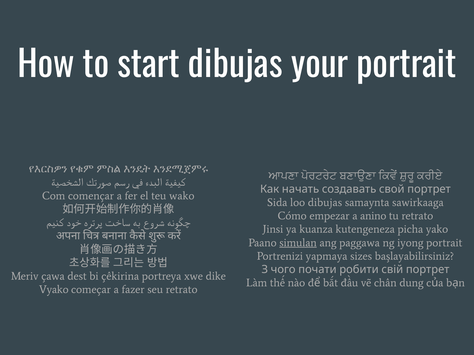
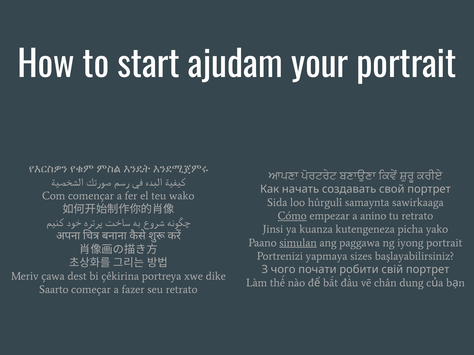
start dibujas: dibujas -> ajudam (235, 65)
loo dibujas: dibujas -> hûrgulî (325, 203)
Cómo underline: none -> present (292, 216)
Vyako: Vyako -> Saarto (54, 290)
